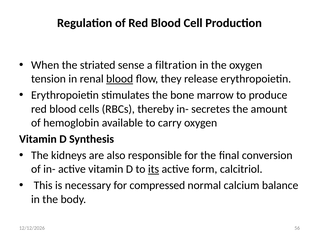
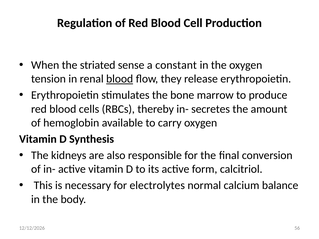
filtration: filtration -> constant (176, 65)
its underline: present -> none (154, 169)
compressed: compressed -> electrolytes (157, 186)
